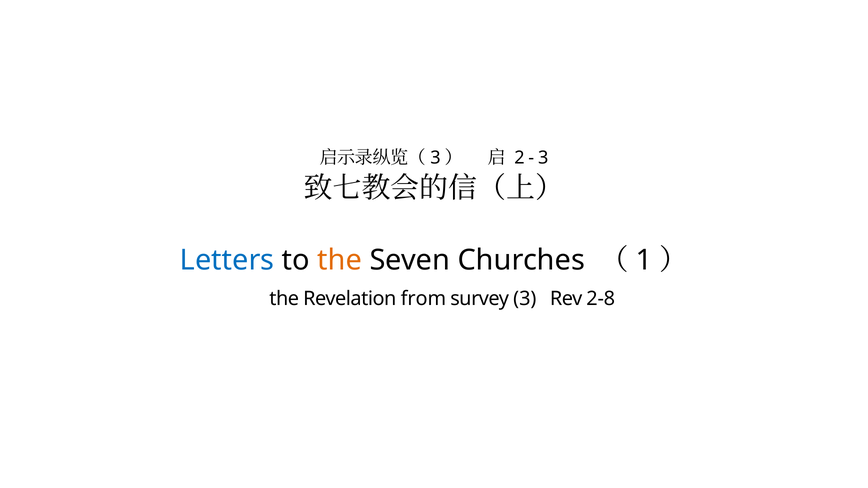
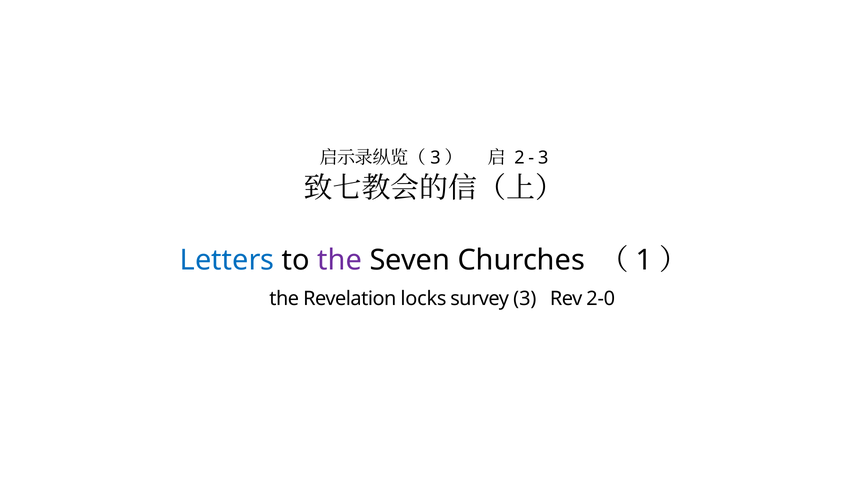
the colour: orange -> purple (340, 260)
from: from -> locks (423, 299)
2-8: 2-8 -> 2-0 (601, 299)
